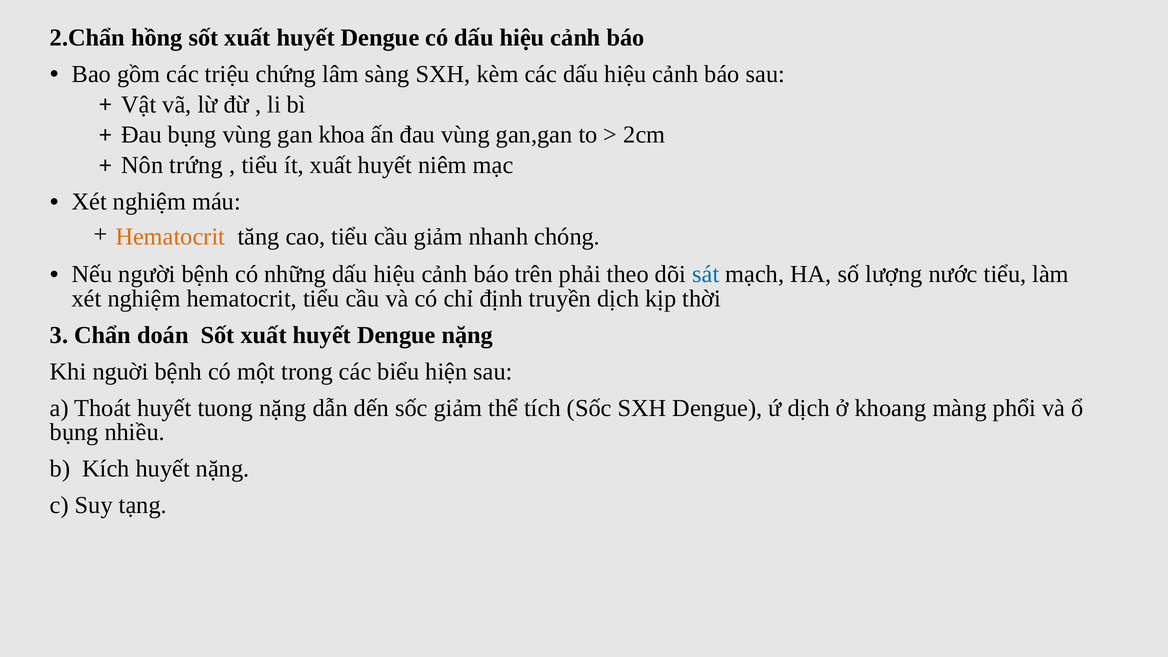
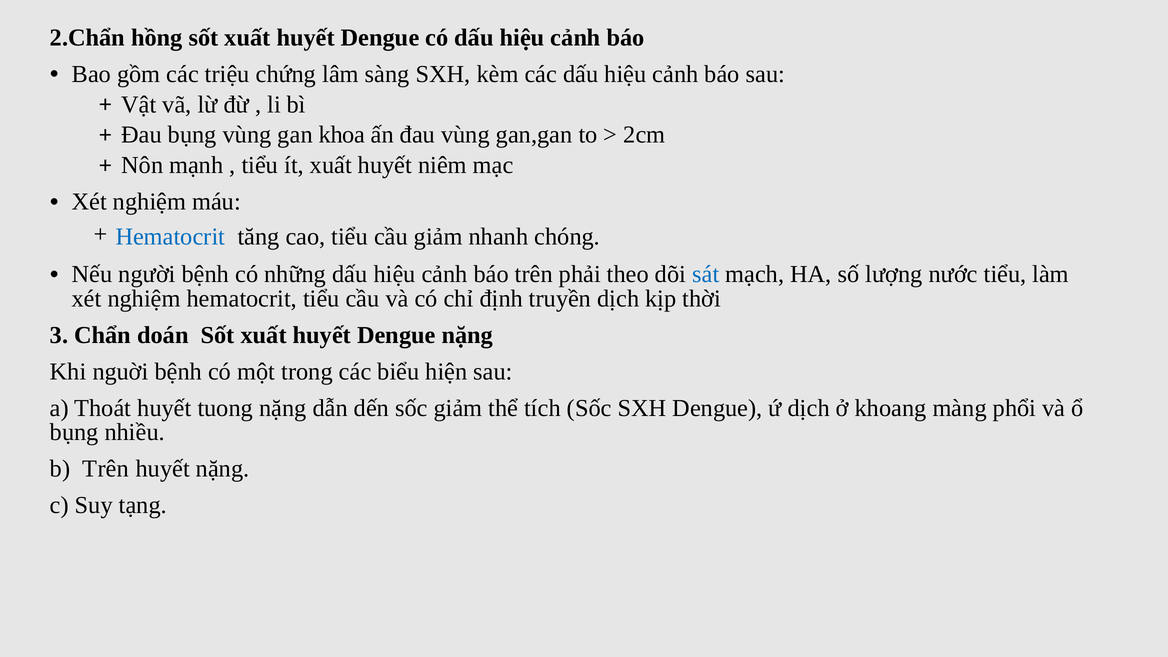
trứng: trứng -> mạnh (196, 165)
Hematocrit colour: orange -> blue (170, 237)
b Kích: Kích -> Trên (106, 469)
